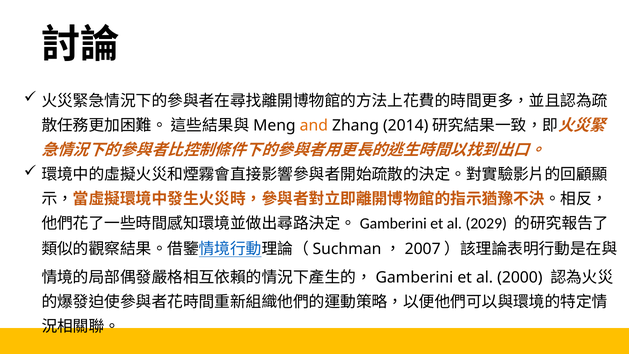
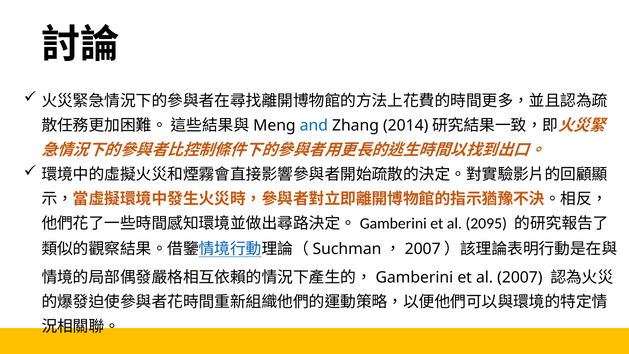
and colour: orange -> blue (314, 125)
2029: 2029 -> 2095 (486, 223)
al 2000: 2000 -> 2007 (520, 278)
